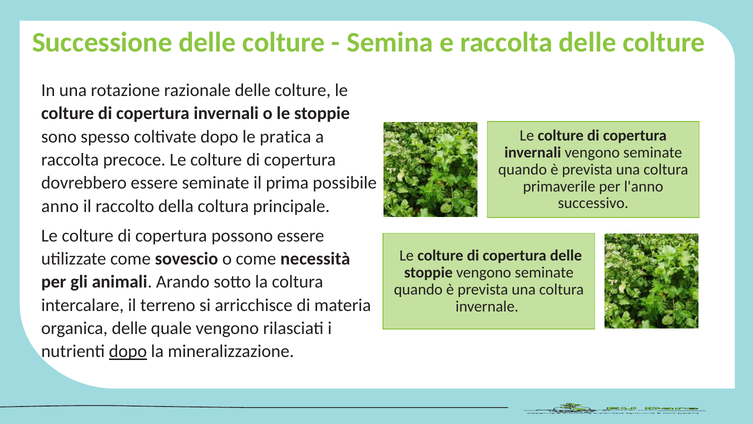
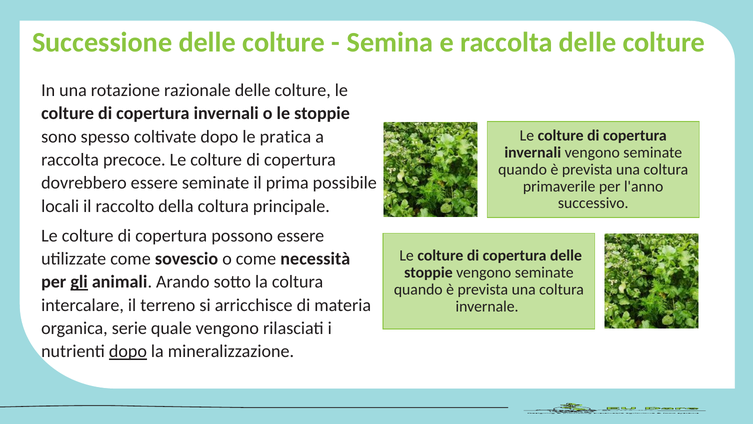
anno: anno -> locali (60, 206)
gli underline: none -> present (79, 282)
organica delle: delle -> serie (129, 328)
